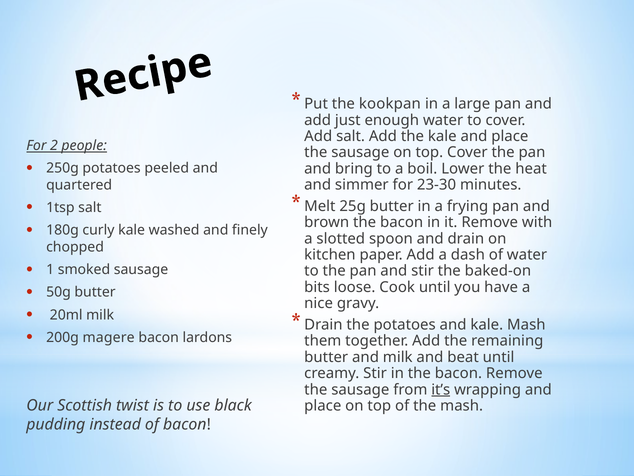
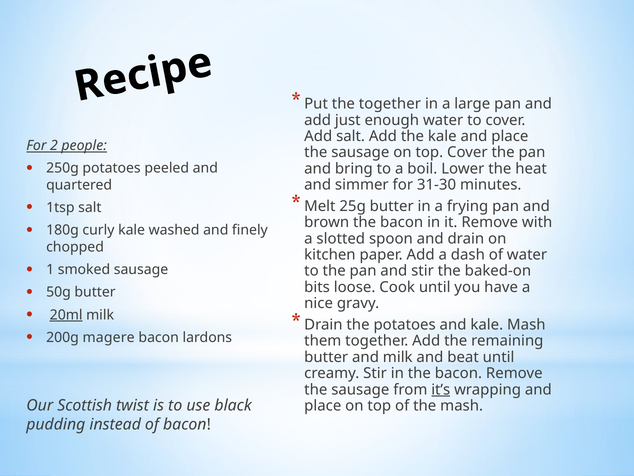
the kookpan: kookpan -> together (390, 104)
23-30: 23-30 -> 31-30 (437, 185)
20ml underline: none -> present (66, 315)
